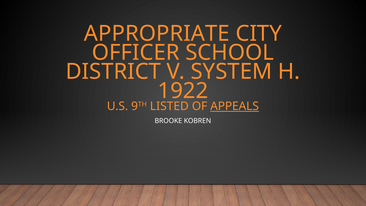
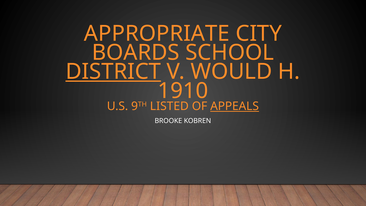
OFFICER: OFFICER -> BOARDS (136, 53)
DISTRICT underline: none -> present (113, 72)
SYSTEM: SYSTEM -> WOULD (231, 72)
1922: 1922 -> 1910 (183, 91)
